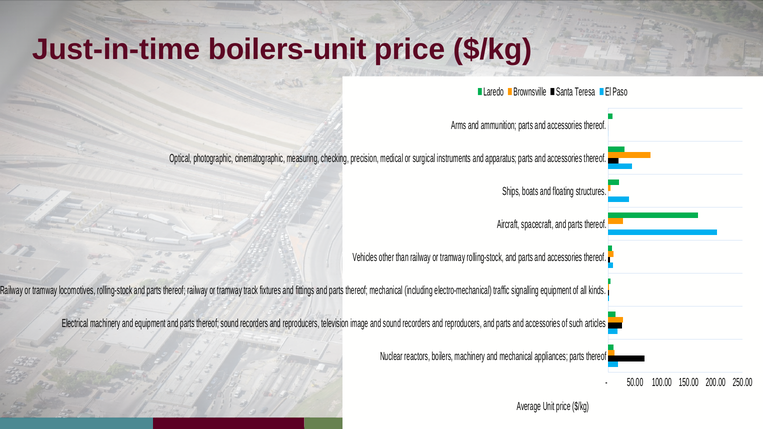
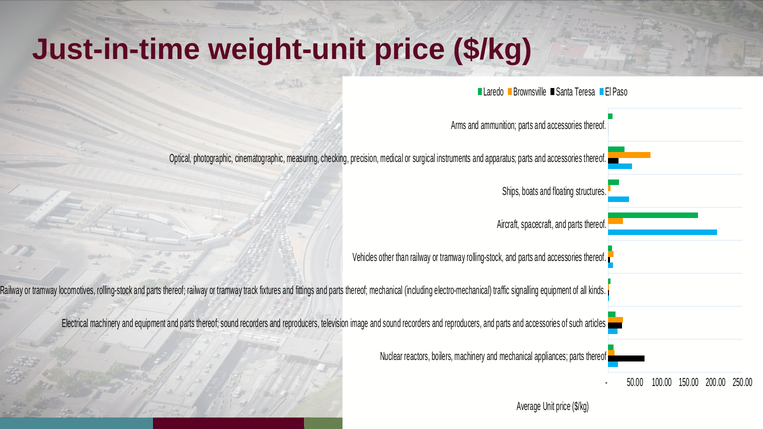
boilers-unit: boilers-unit -> weight-unit (287, 49)
